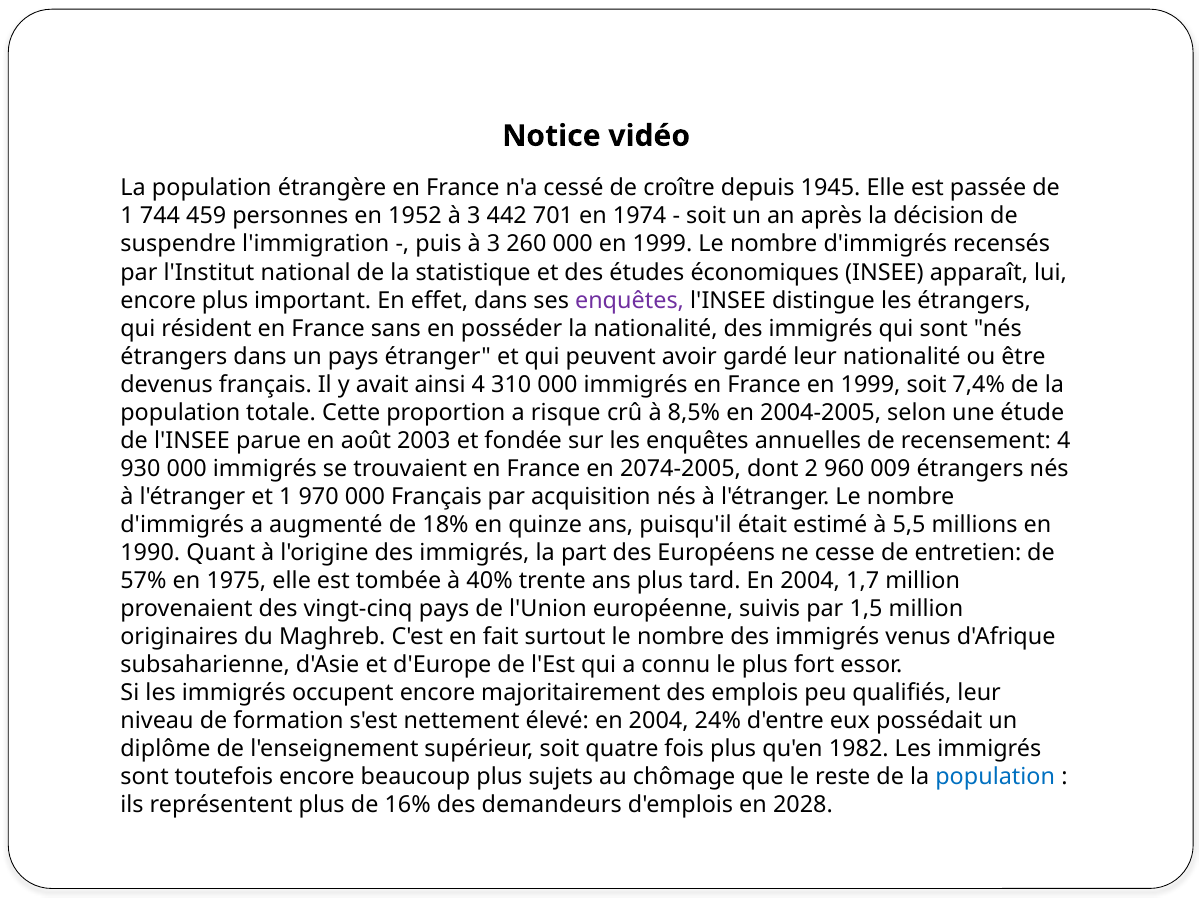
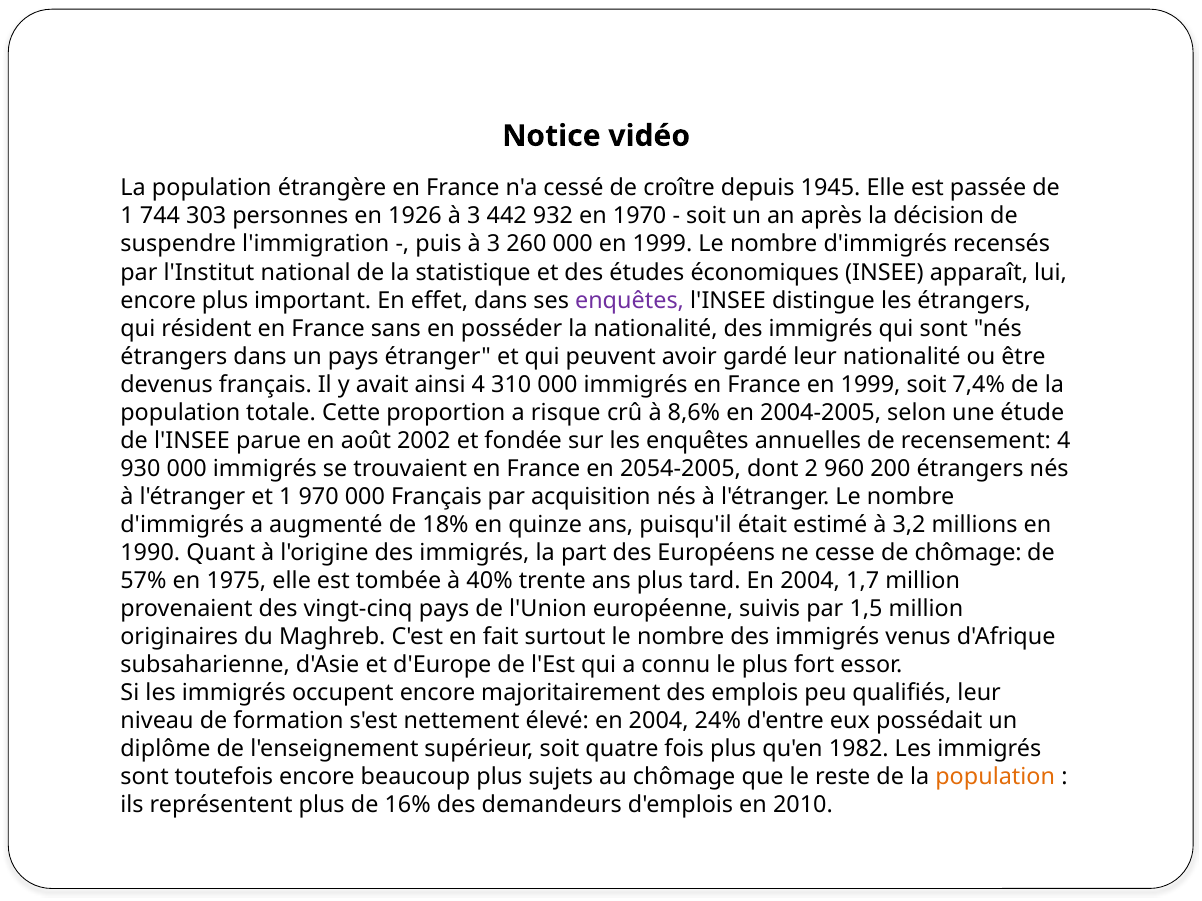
459: 459 -> 303 (206, 216)
1952: 1952 -> 1926 (415, 216)
701: 701 -> 932 (553, 216)
1974: 1974 -> 1970 (640, 216)
8,5%: 8,5% -> 8,6% (694, 413)
2003: 2003 -> 2002 (424, 441)
2074-2005: 2074-2005 -> 2054-2005 (681, 469)
009: 009 -> 200 (890, 469)
5,5: 5,5 -> 3,2 (909, 525)
de entretien: entretien -> chômage (968, 553)
population colour: blue -> orange (995, 778)
2028: 2028 -> 2010 (803, 806)
